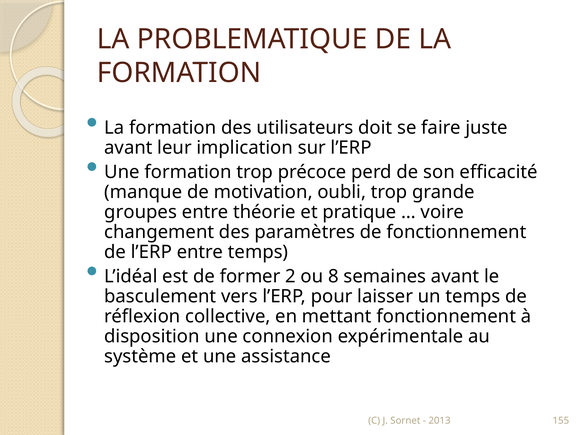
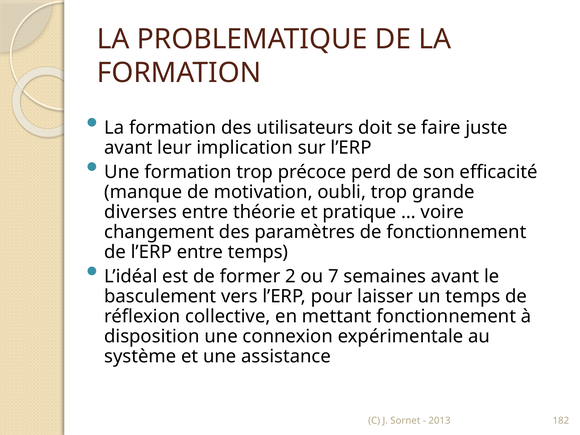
groupes: groupes -> diverses (141, 212)
8: 8 -> 7 (333, 276)
155: 155 -> 182 (561, 421)
